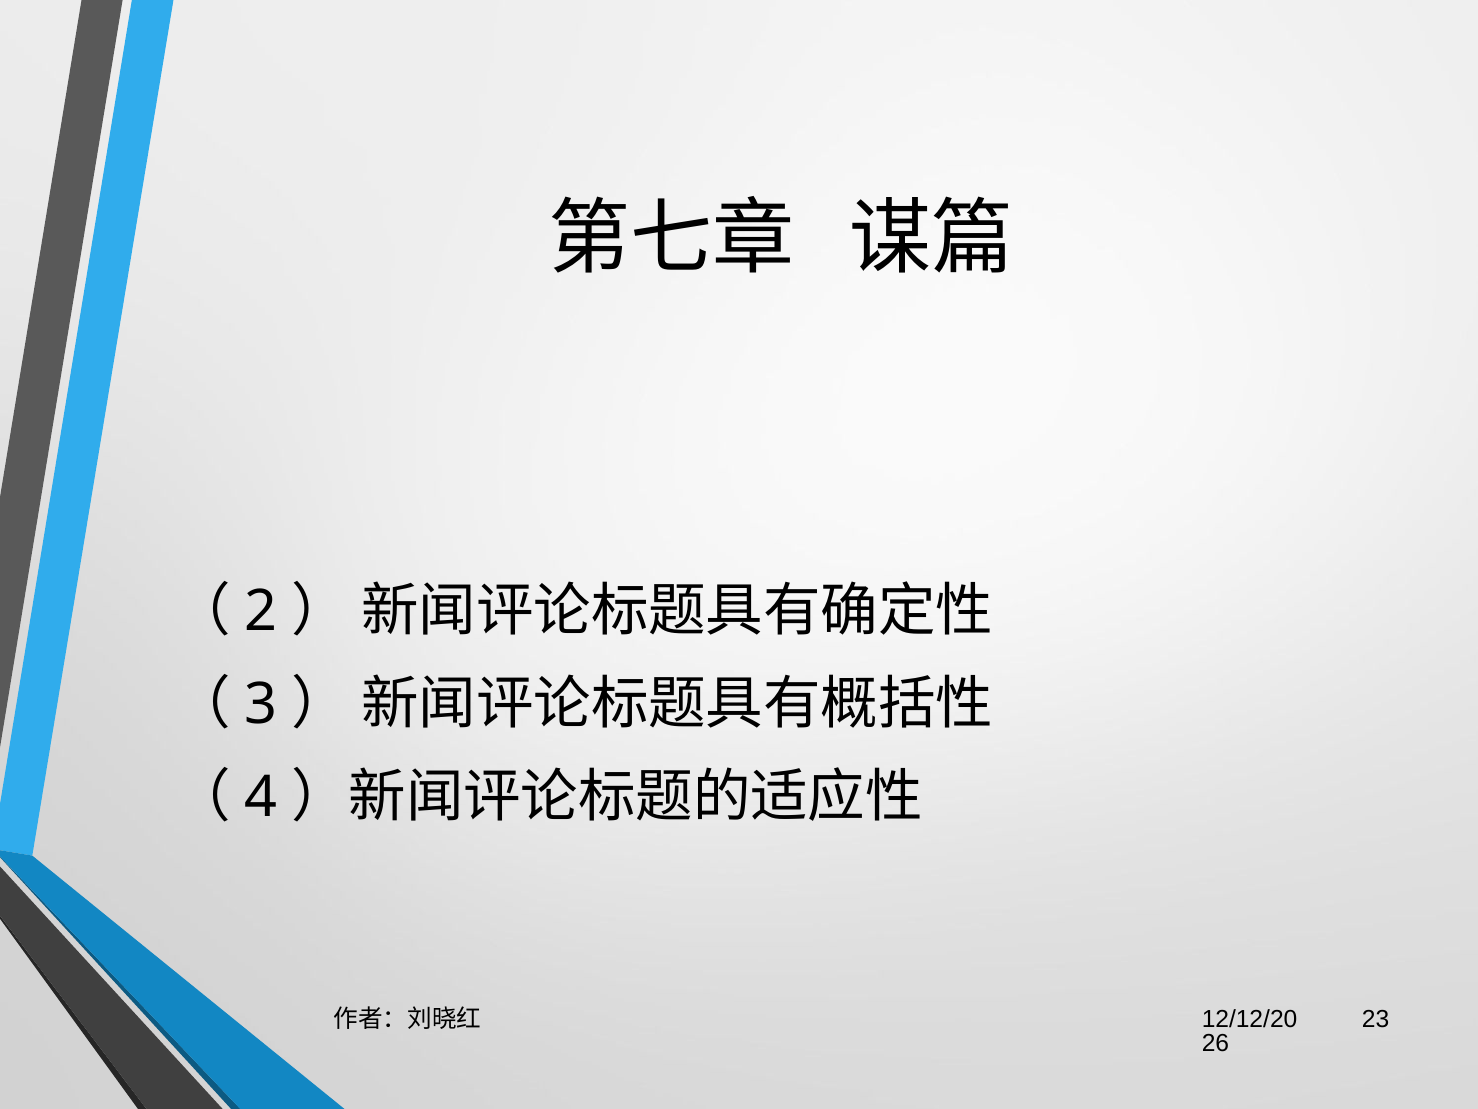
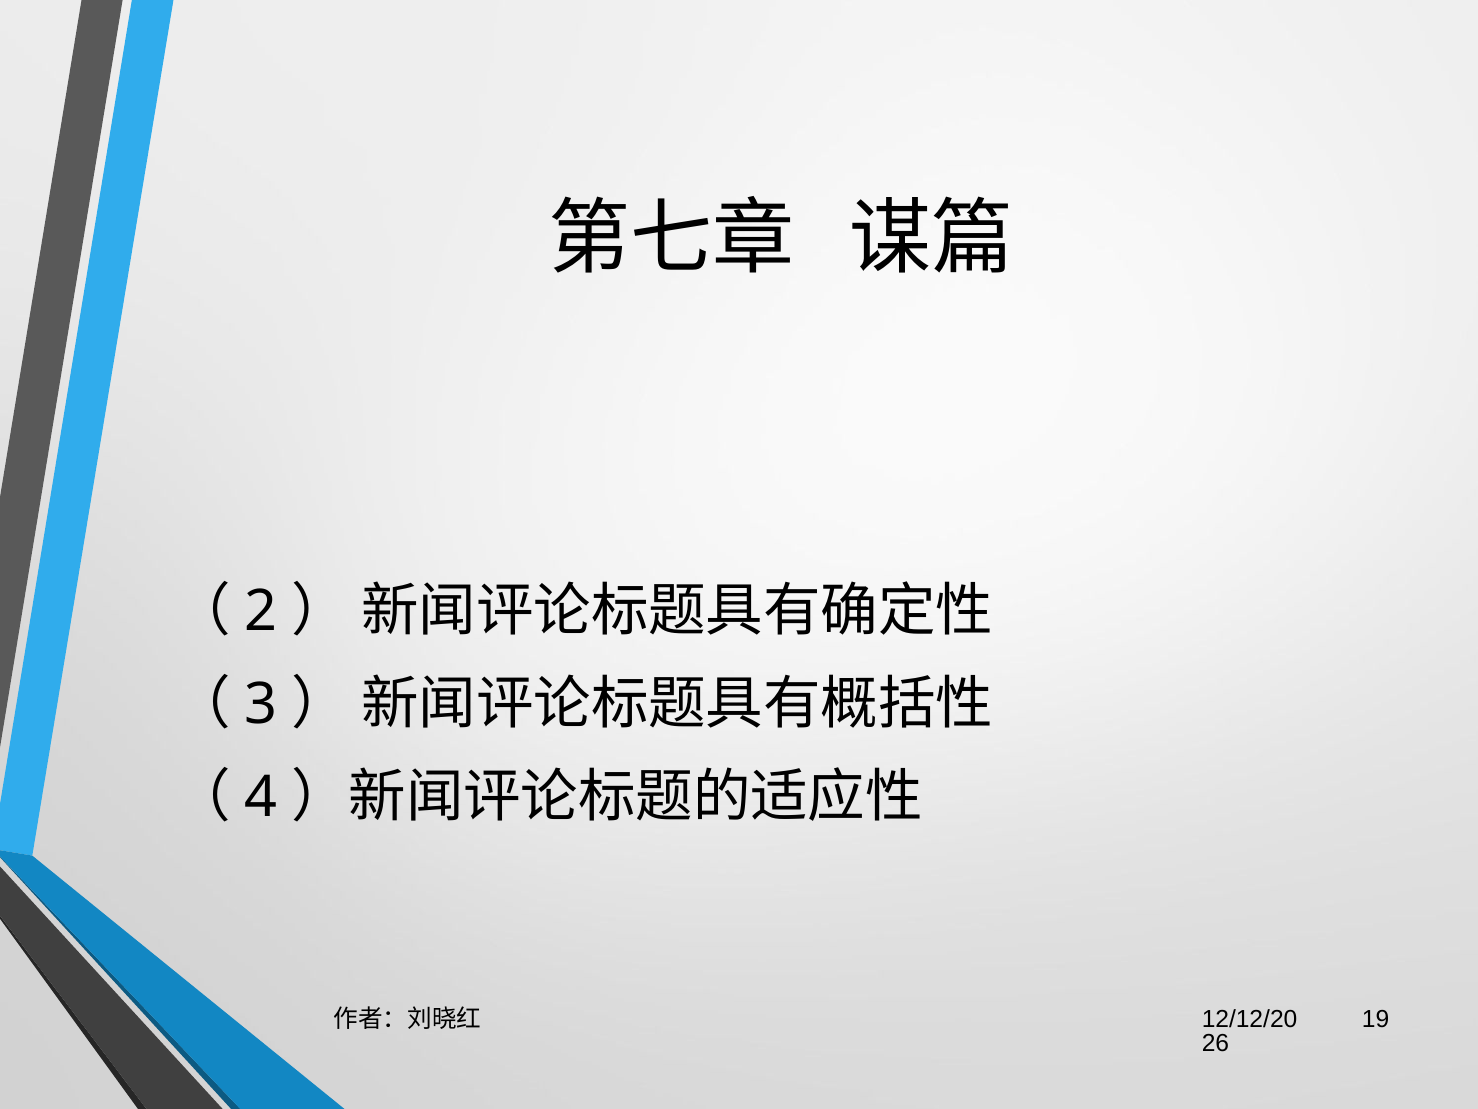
23: 23 -> 19 (1376, 1019)
